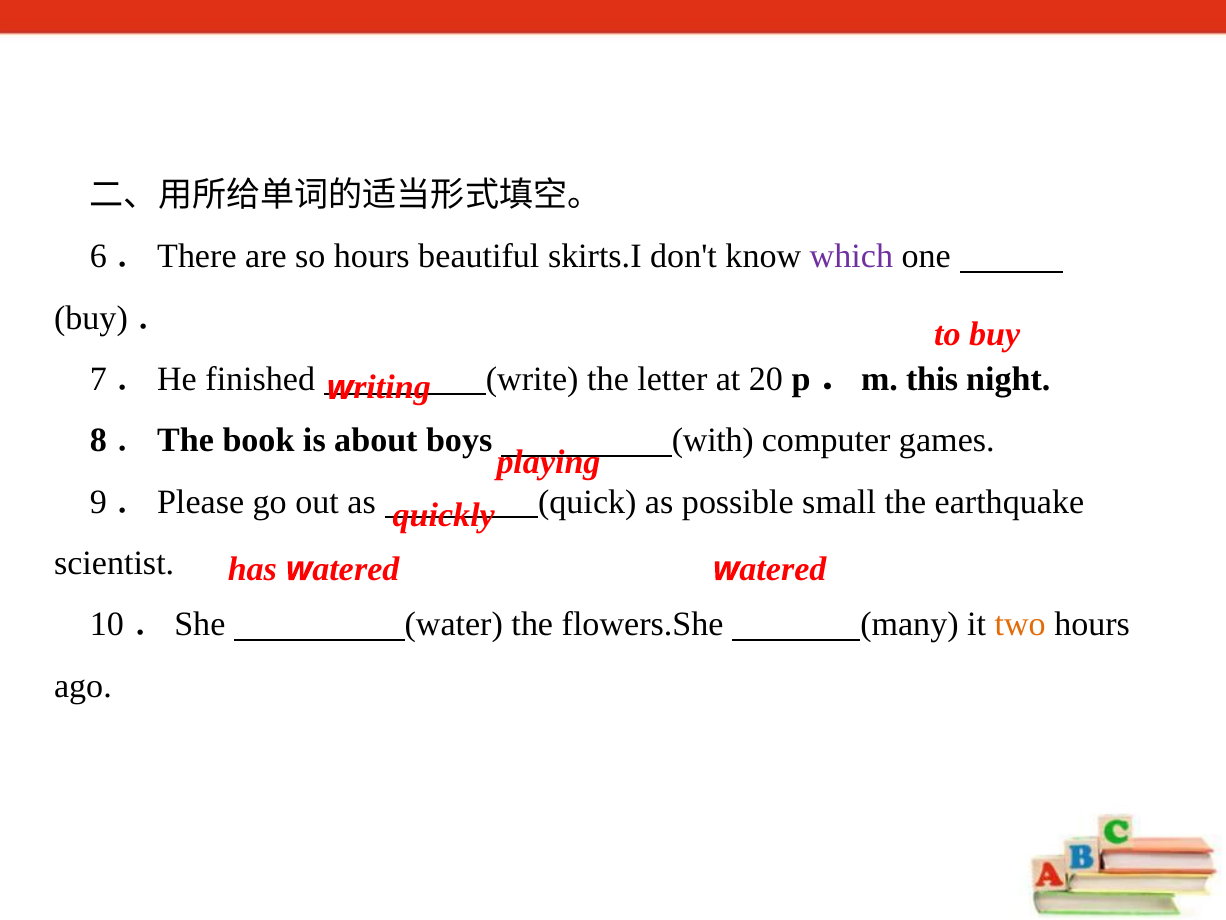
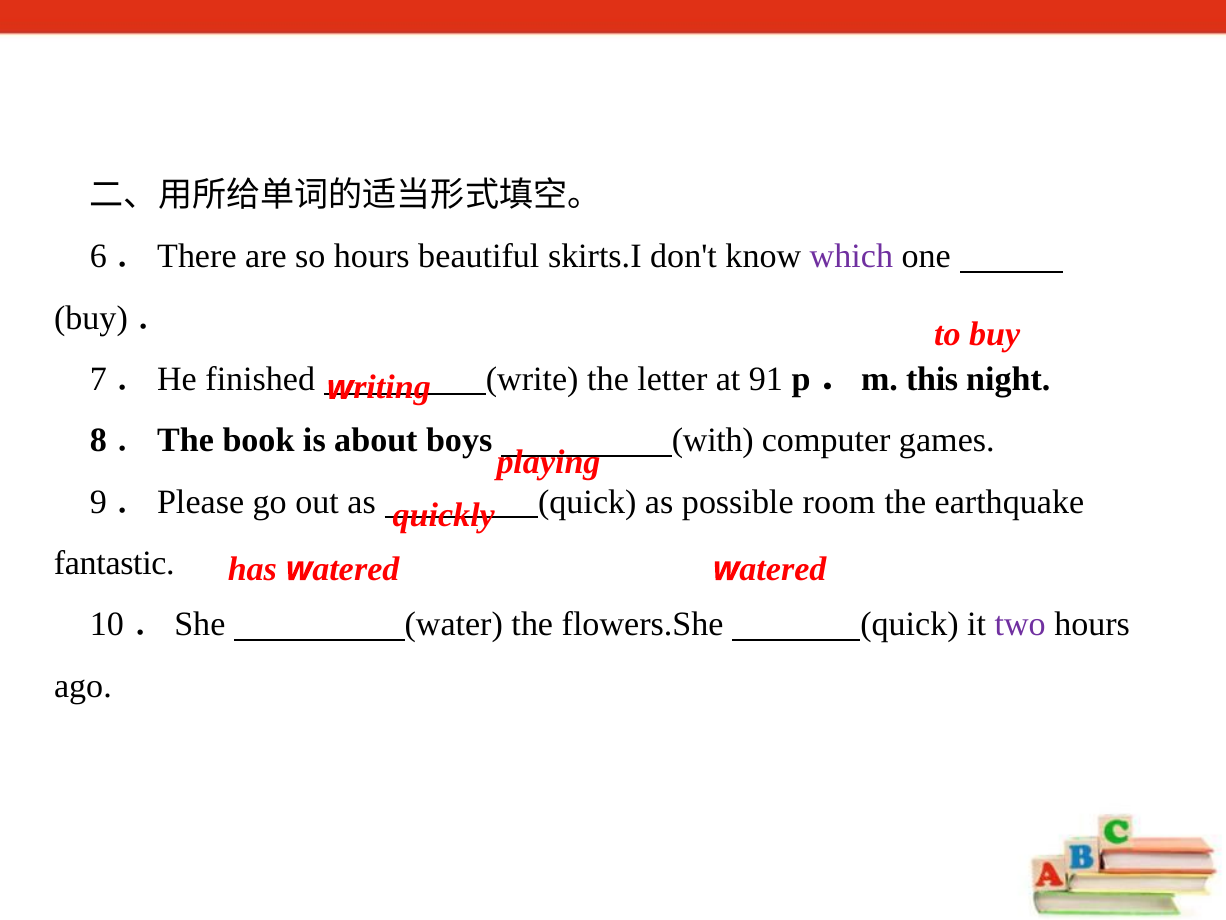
20: 20 -> 91 (766, 379)
small: small -> room (839, 502)
scientist: scientist -> fantastic (114, 563)
flowers.She many: many -> quick (909, 624)
two colour: orange -> purple (1020, 624)
